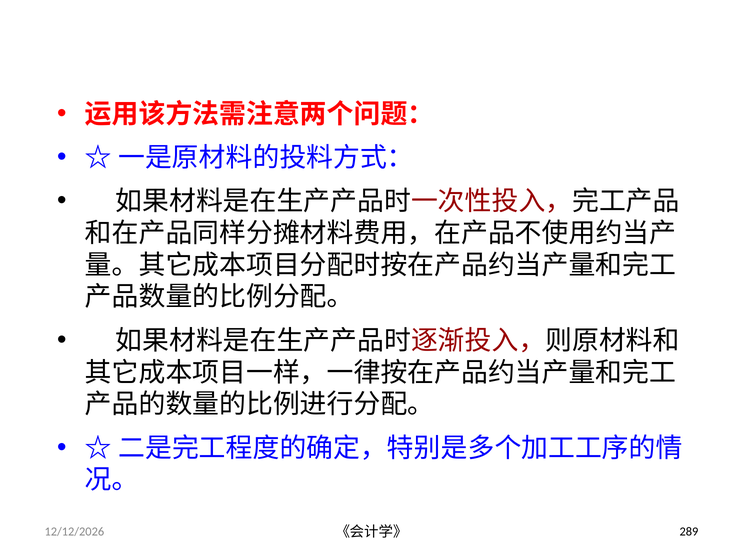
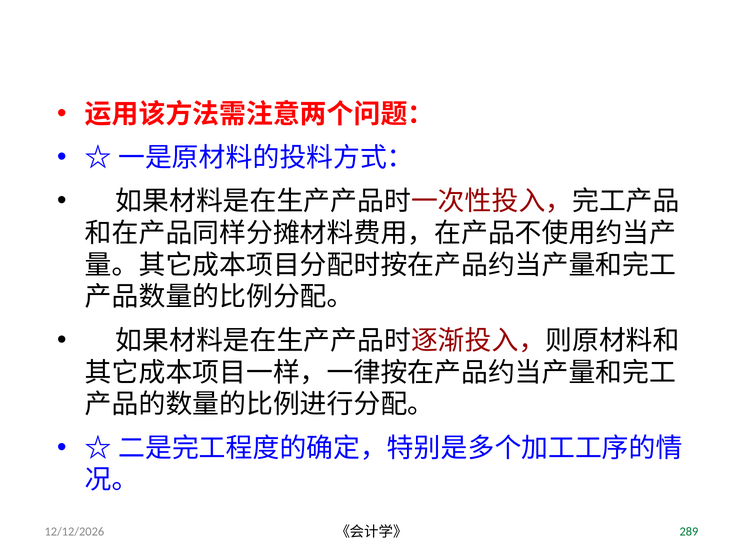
289 colour: black -> green (689, 532)
